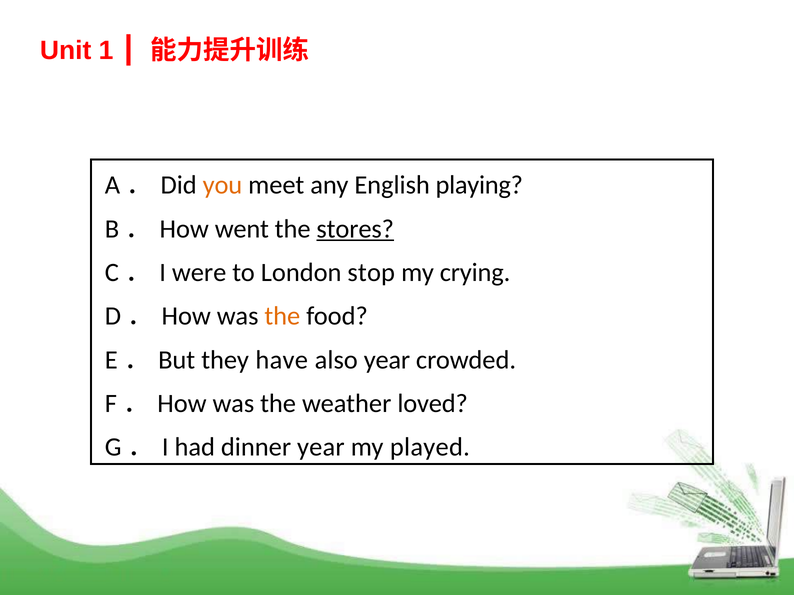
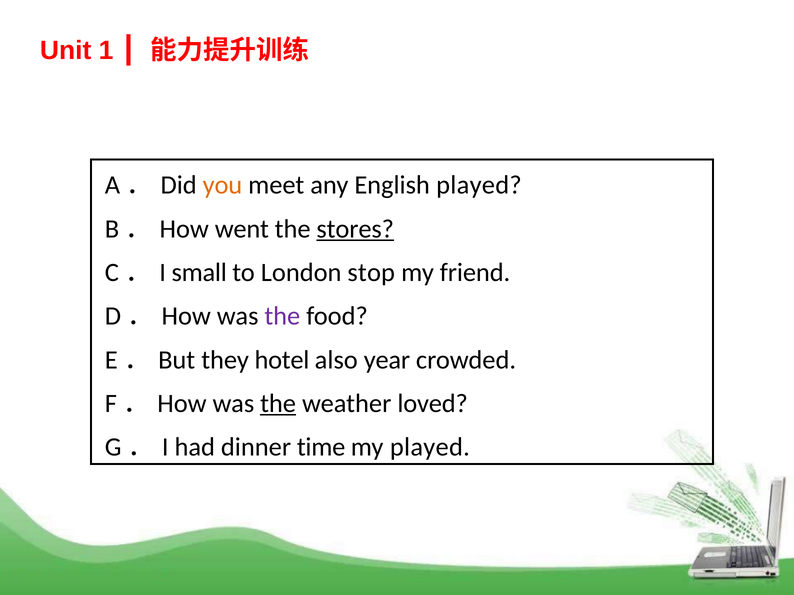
English playing: playing -> played (479, 185)
were: were -> small (199, 273)
crying: crying -> friend (475, 273)
the colour: orange -> purple (282, 316)
have: have -> hotel (282, 360)
the underline: none -> present (278, 404)
dinner year: year -> time (321, 447)
